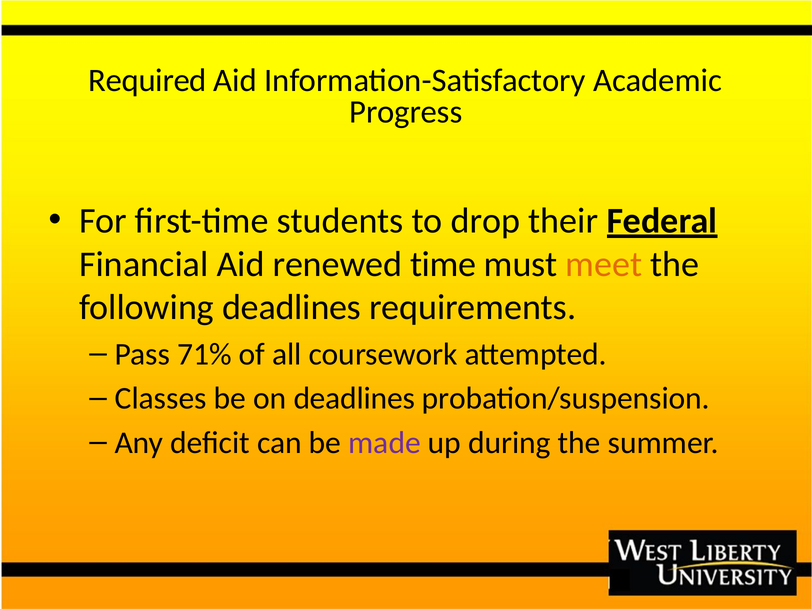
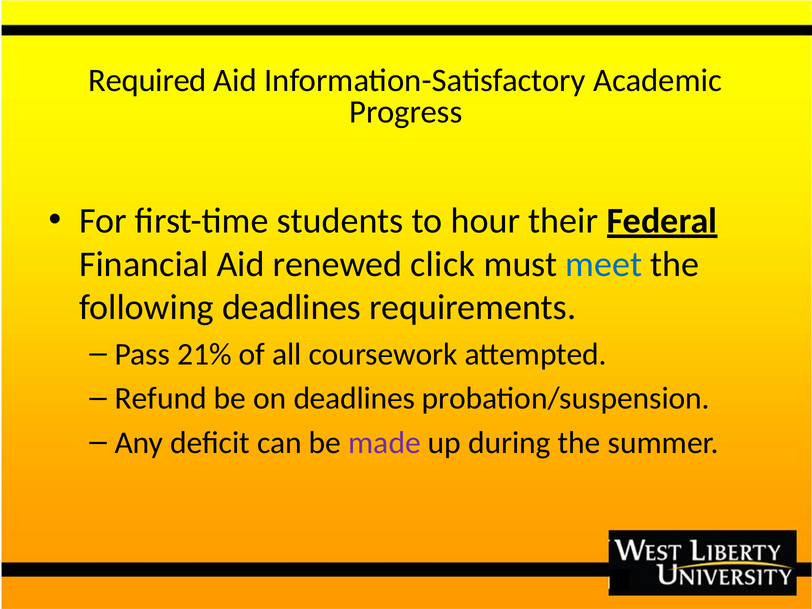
drop: drop -> hour (485, 221)
time: time -> click (443, 264)
meet colour: orange -> blue (604, 264)
71%: 71% -> 21% (204, 354)
Classes: Classes -> Refund (161, 398)
